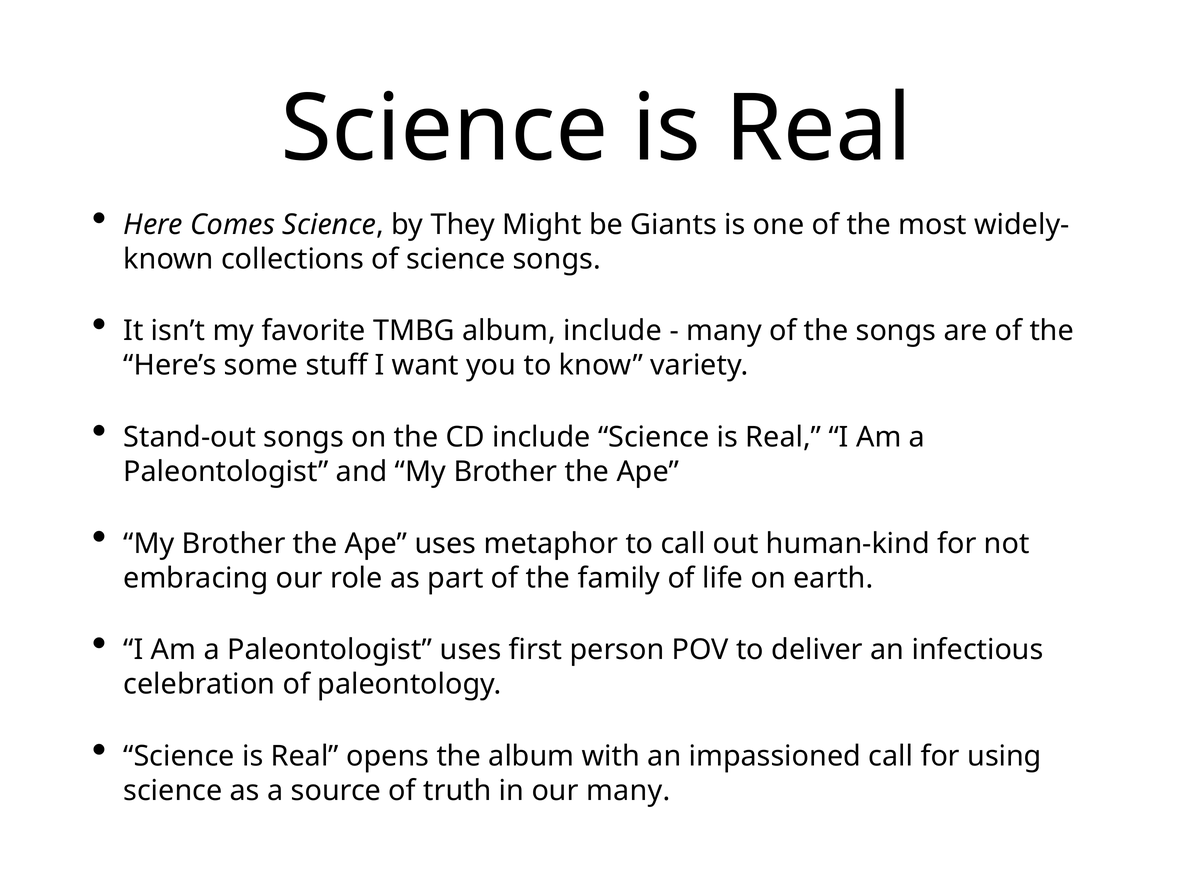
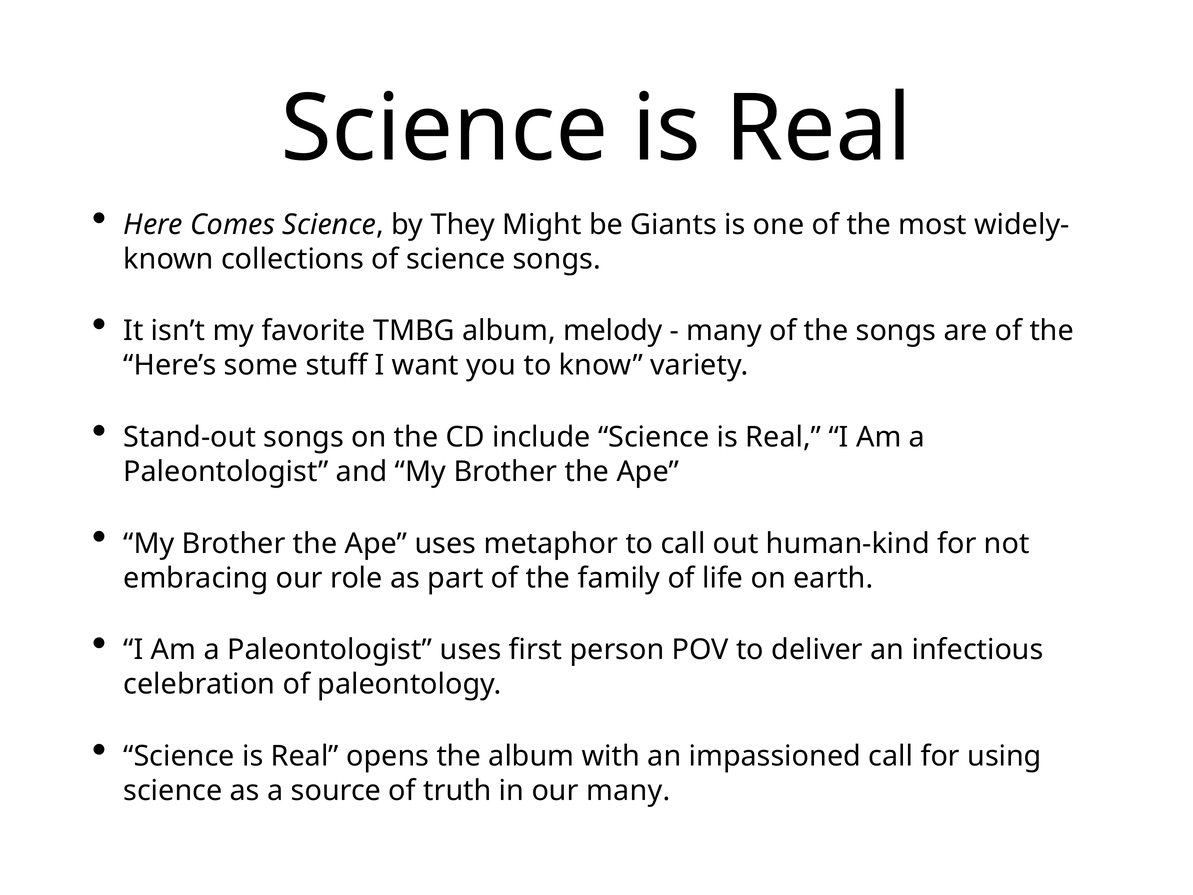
album include: include -> melody (613, 331)
